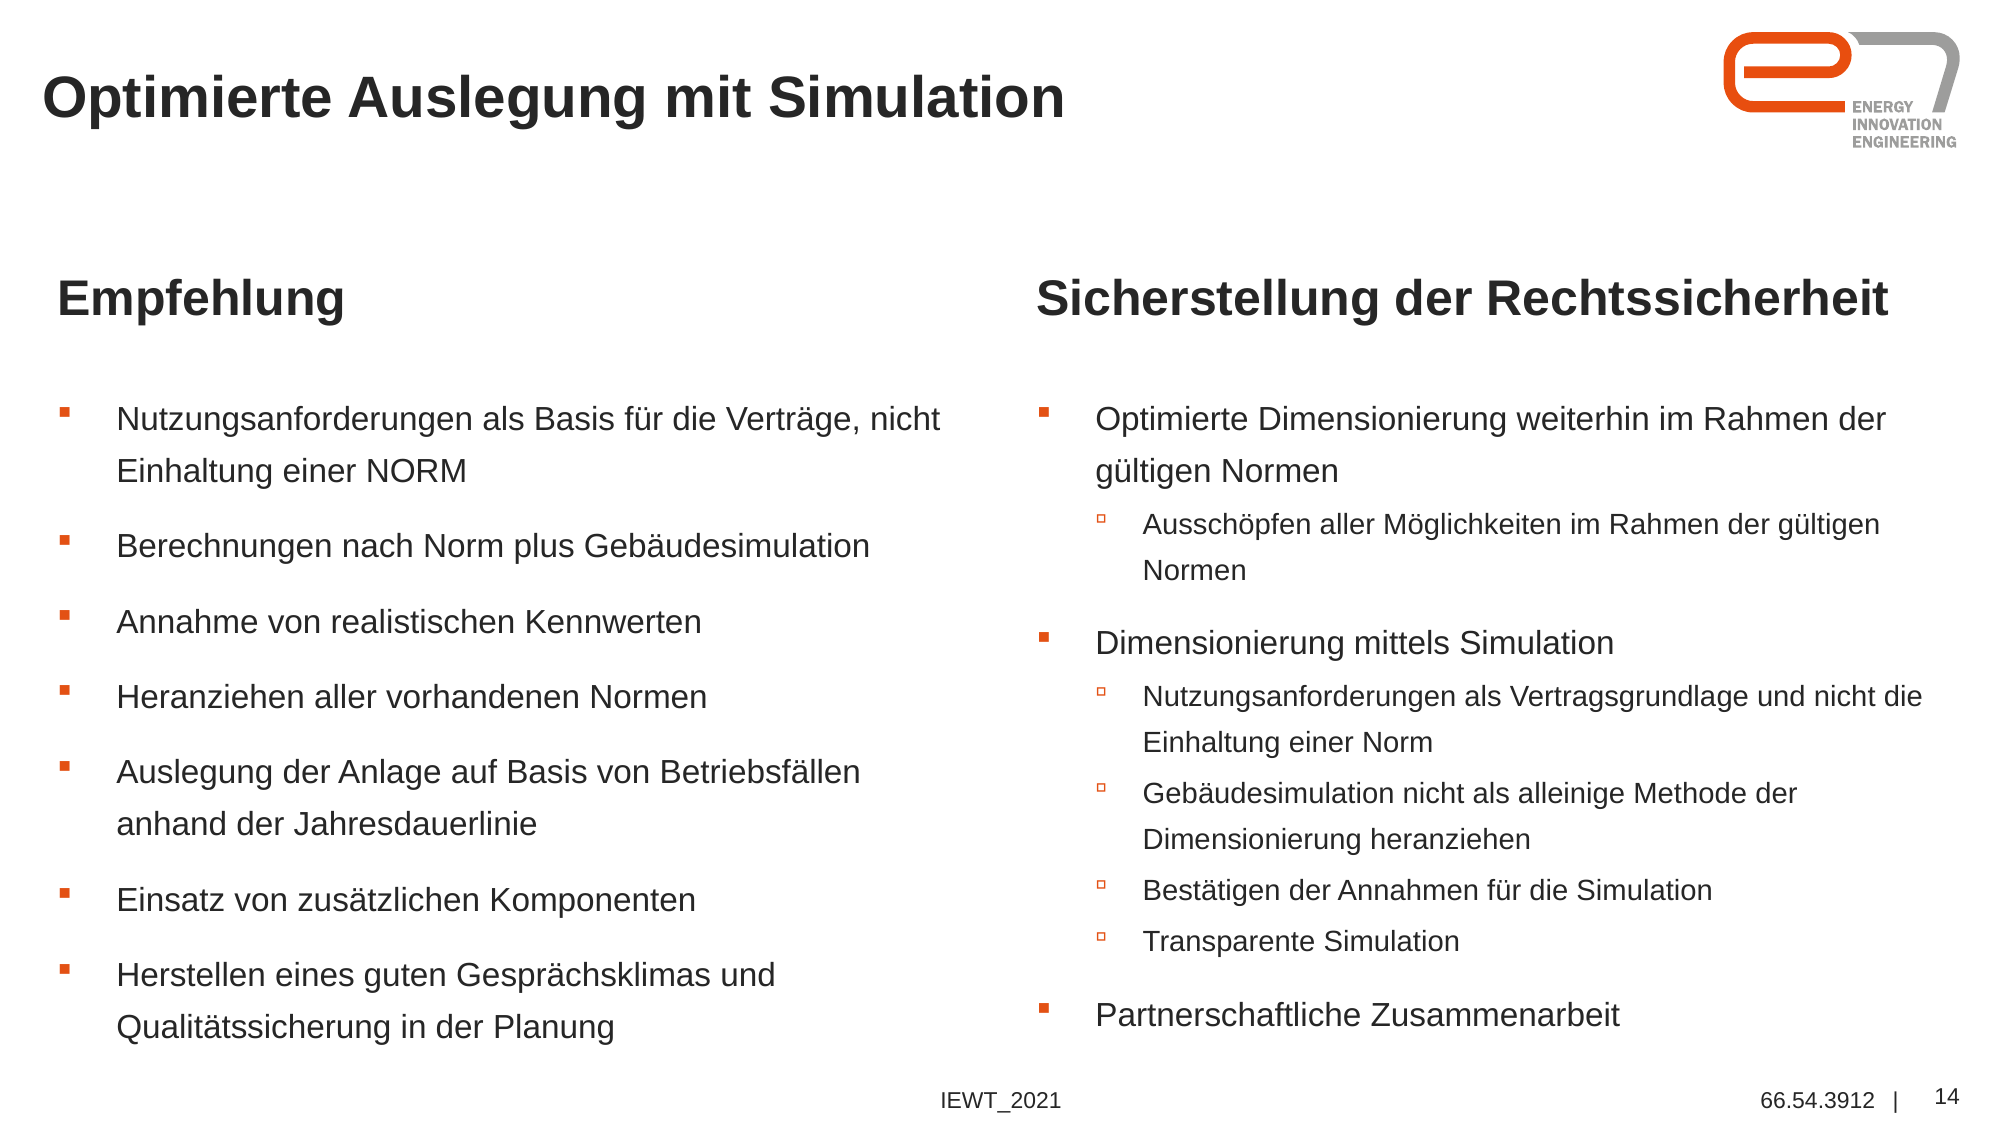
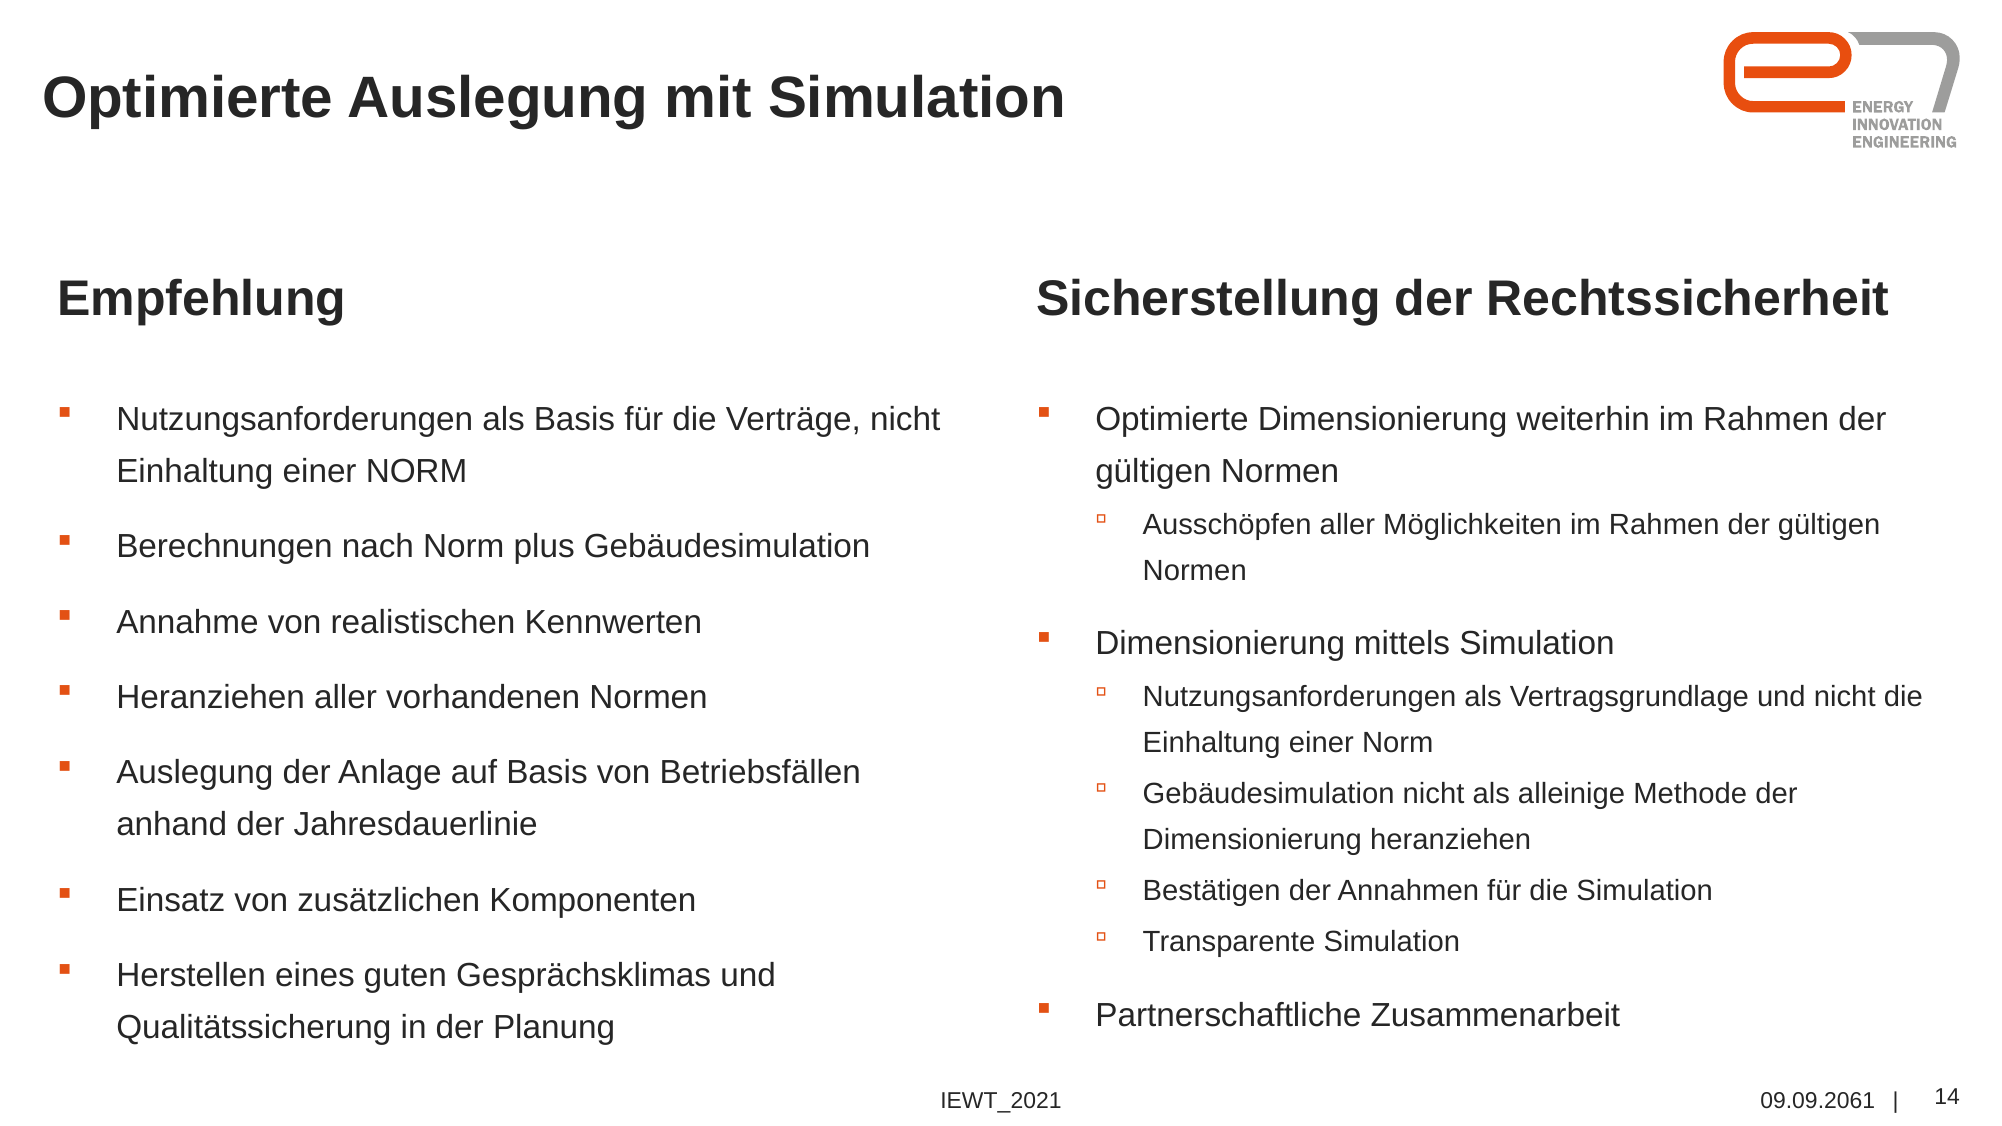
66.54.3912: 66.54.3912 -> 09.09.2061 (1818, 1101)
